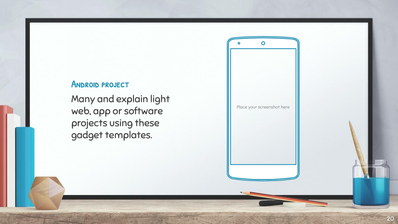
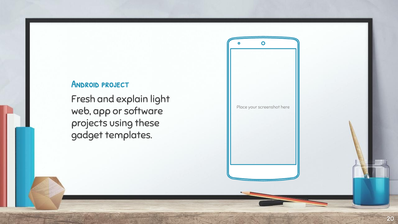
Many: Many -> Fresh (83, 99)
